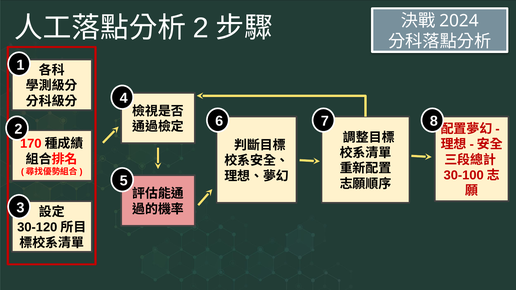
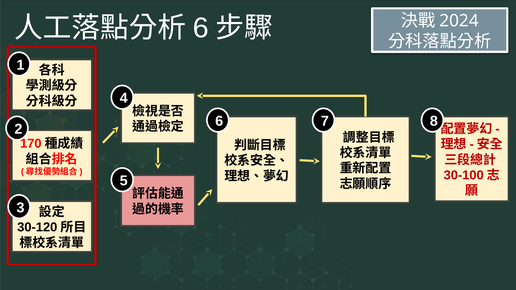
2: 2 -> 6 (201, 28)
